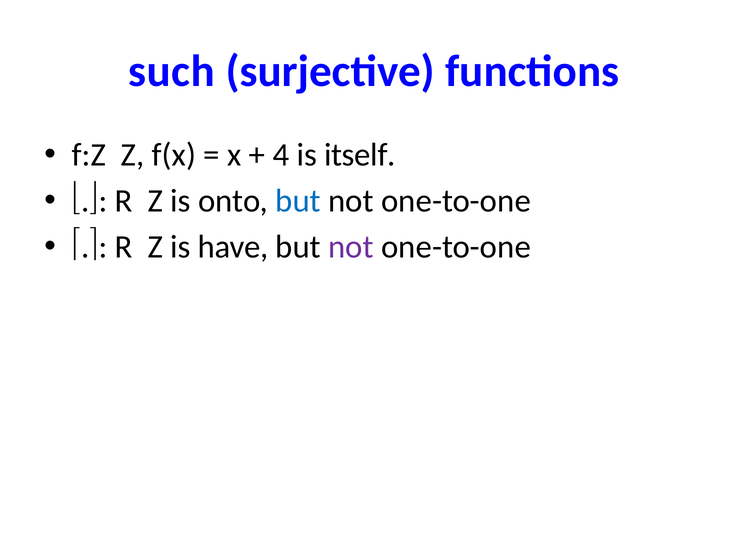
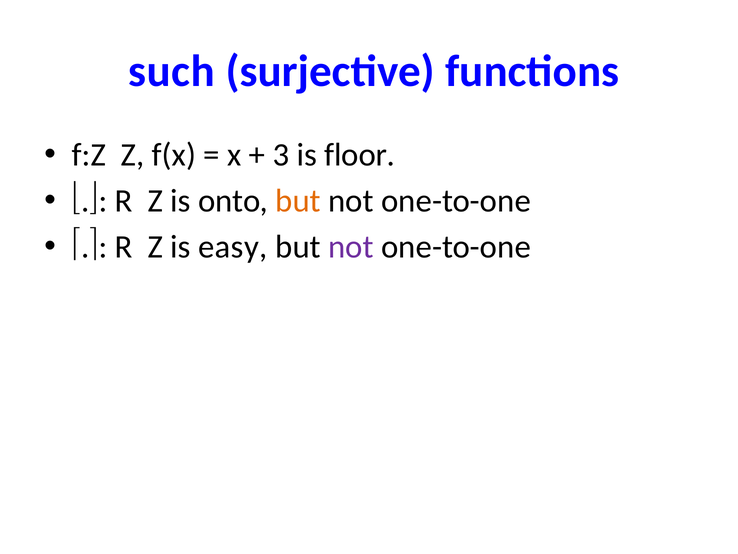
4: 4 -> 3 (281, 155)
itself: itself -> floor (360, 155)
but colour: blue -> orange (298, 201)
have: have -> easy (233, 247)
